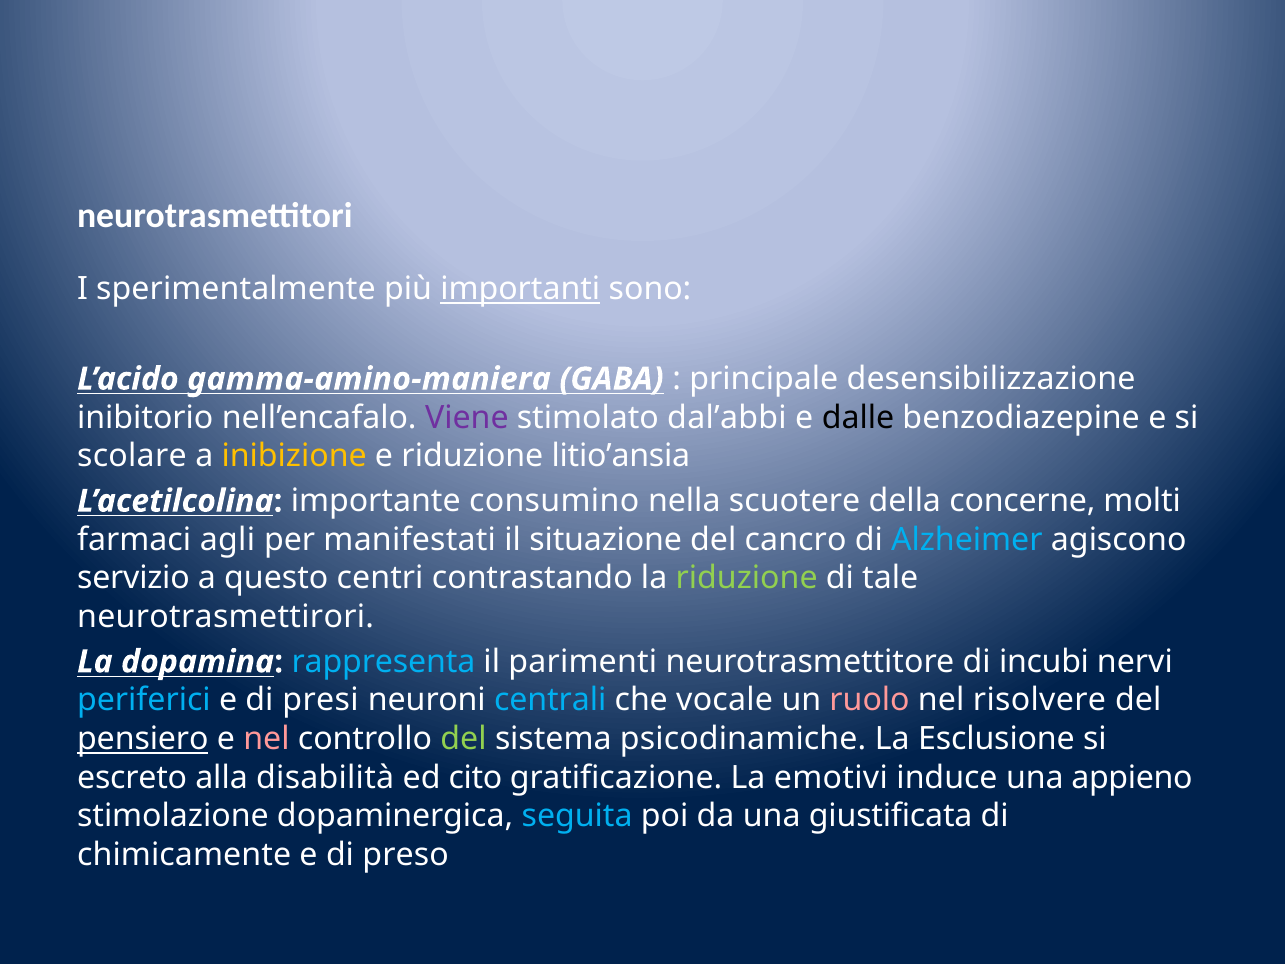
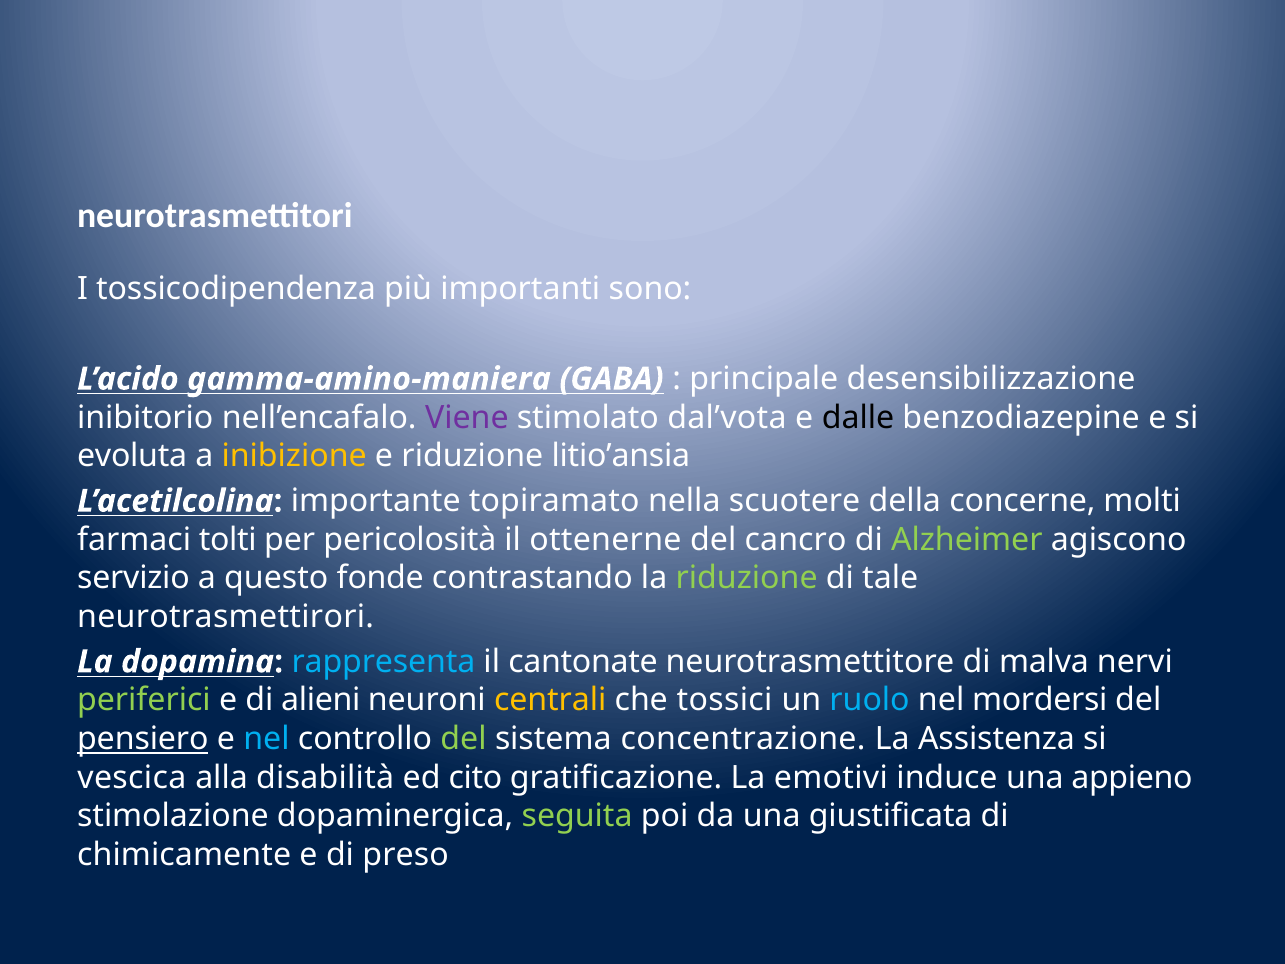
sperimentalmente: sperimentalmente -> tossicodipendenza (236, 289)
importanti underline: present -> none (520, 289)
dal’abbi: dal’abbi -> dal’vota (727, 417)
scolare: scolare -> evoluta (132, 456)
consumino: consumino -> topiramato (554, 501)
agli: agli -> tolti (228, 540)
manifestati: manifestati -> pericolosità (410, 540)
situazione: situazione -> ottenerne (605, 540)
Alzheimer colour: light blue -> light green (967, 540)
centri: centri -> fonde (380, 578)
parimenti: parimenti -> cantonate (583, 662)
incubi: incubi -> malva (1044, 662)
periferici colour: light blue -> light green (144, 700)
presi: presi -> alieni (321, 700)
centrali colour: light blue -> yellow (550, 700)
vocale: vocale -> tossici (725, 700)
ruolo colour: pink -> light blue (870, 700)
risolvere: risolvere -> mordersi (1040, 700)
nel colour: pink -> light blue (266, 739)
psicodinamiche: psicodinamiche -> concentrazione (743, 739)
Esclusione: Esclusione -> Assistenza (996, 739)
escreto: escreto -> vescica (132, 777)
seguita colour: light blue -> light green (577, 816)
